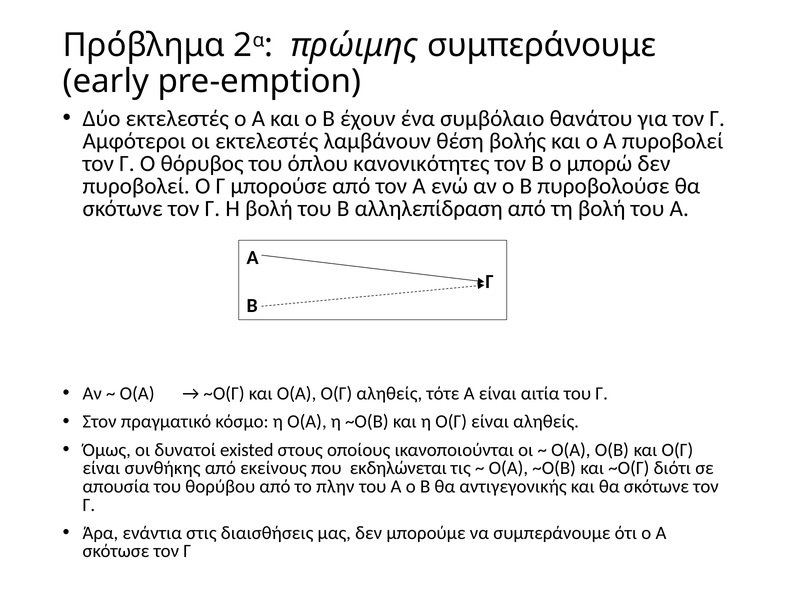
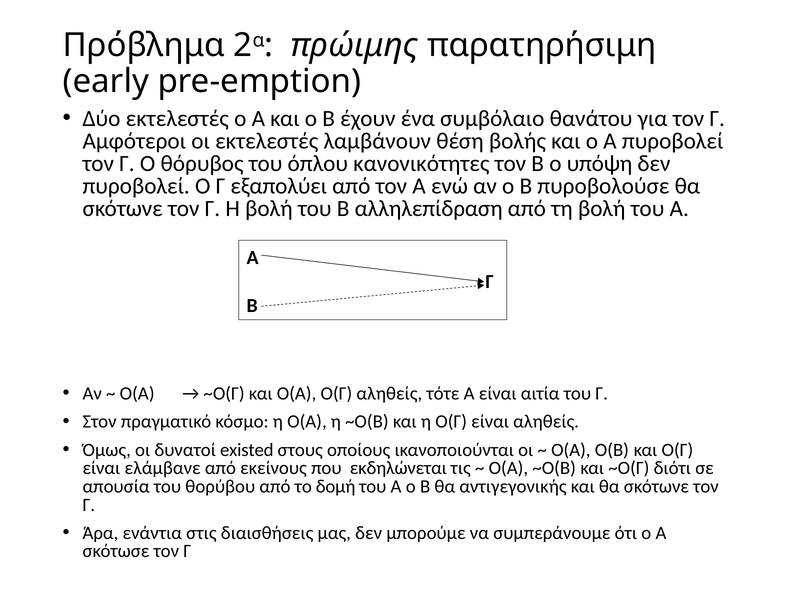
πρώιμης συμπεράνουμε: συμπεράνουμε -> παρατηρήσιμη (542, 45)
μπορώ: μπορώ -> υπόψη (600, 164)
μπορούσε: μπορούσε -> εξαπολύει (279, 186)
συνθήκης: συνθήκης -> ελάμβανε (163, 468)
πλην: πλην -> δομή (336, 487)
